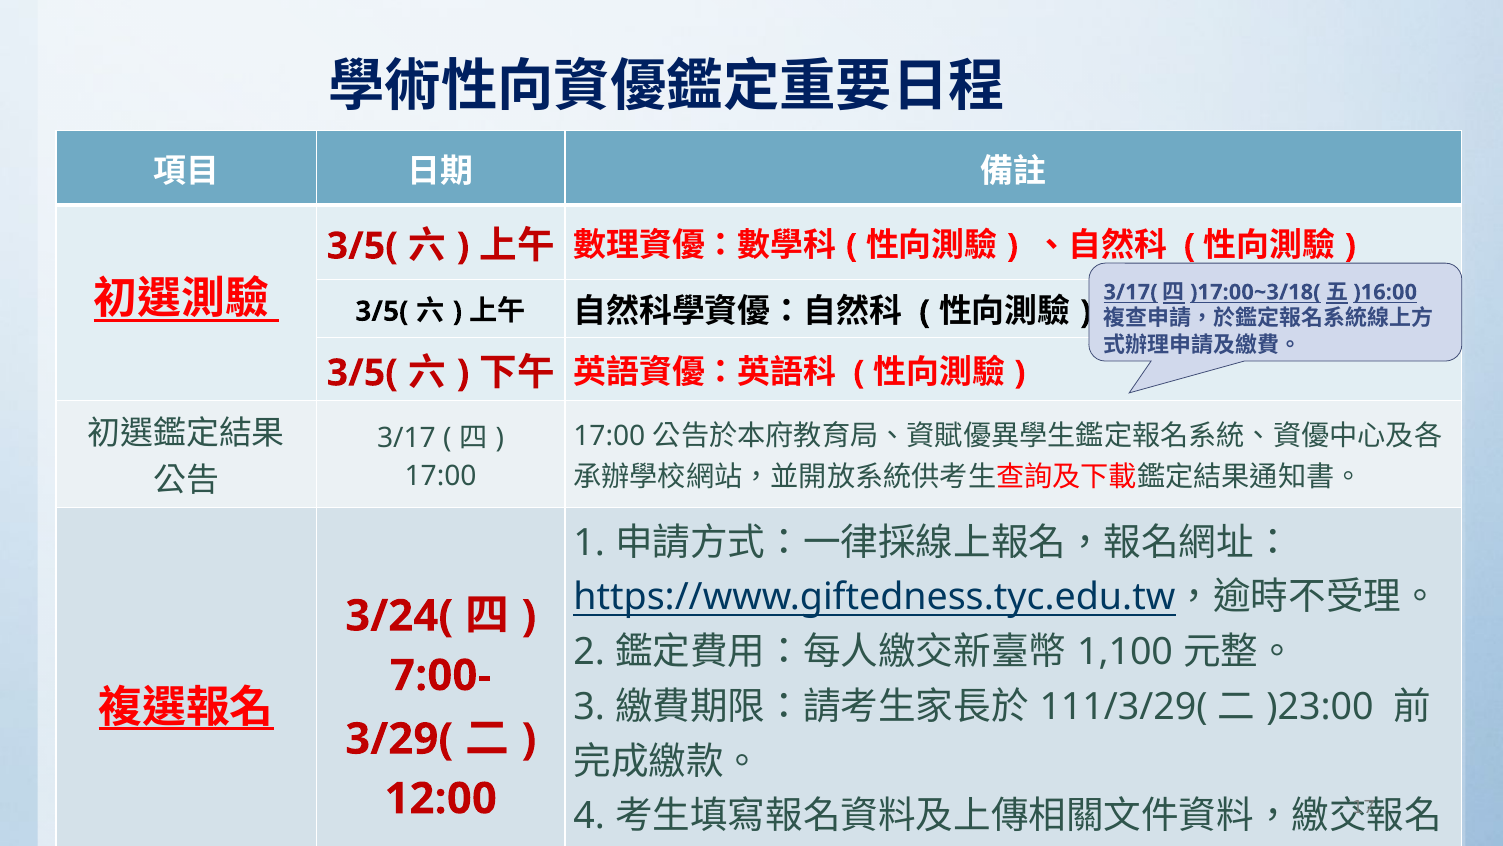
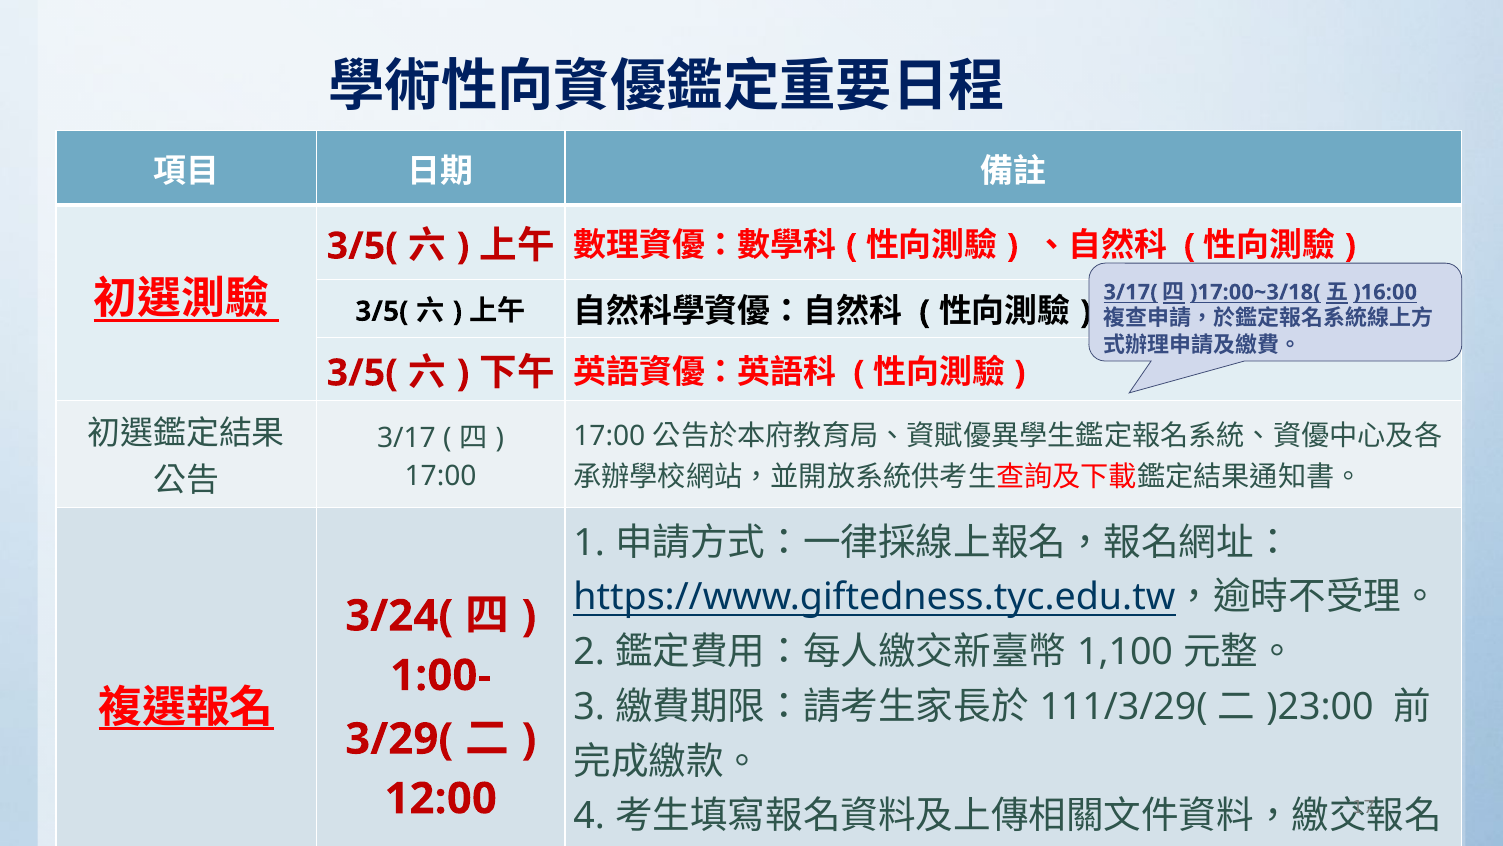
7:00-: 7:00- -> 1:00- (441, 675)
